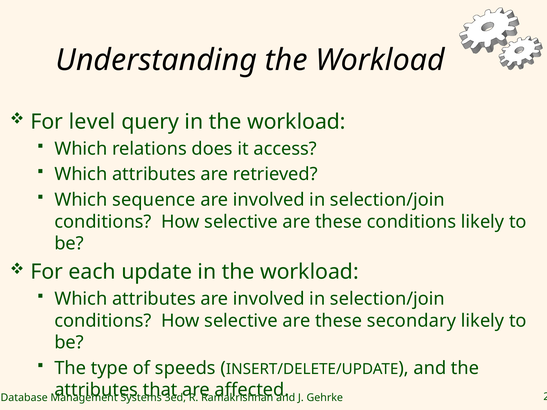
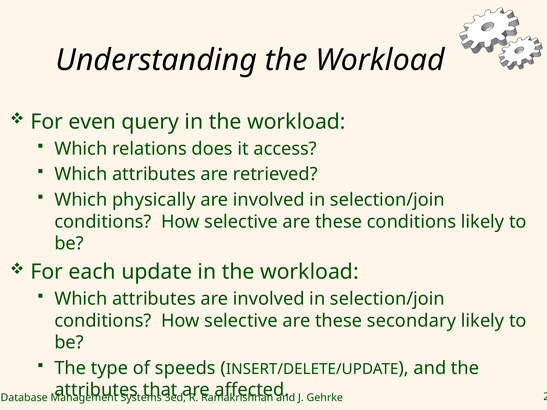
level: level -> even (92, 122)
sequence: sequence -> physically (154, 200)
